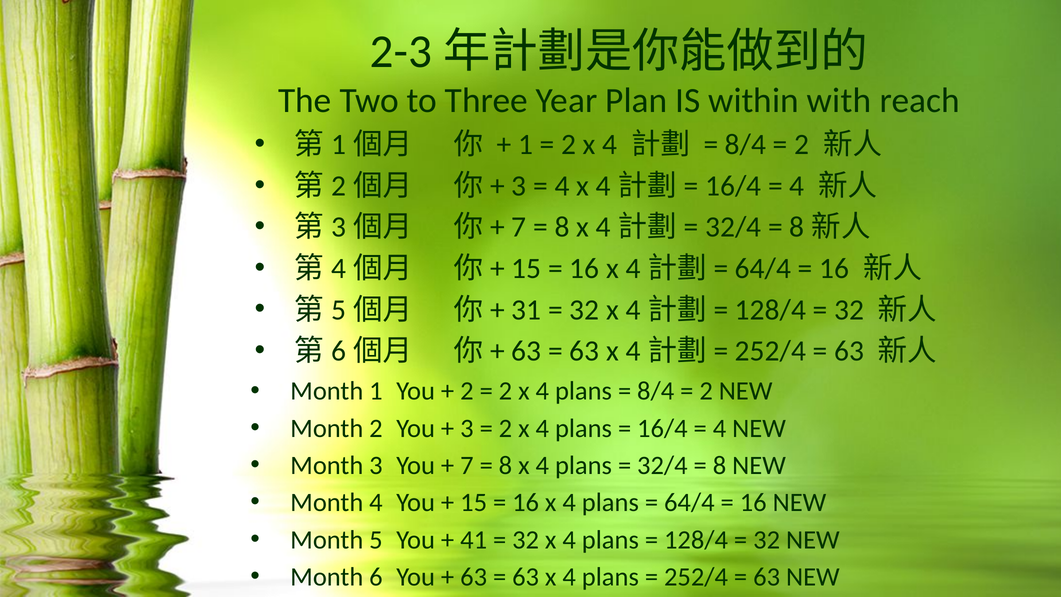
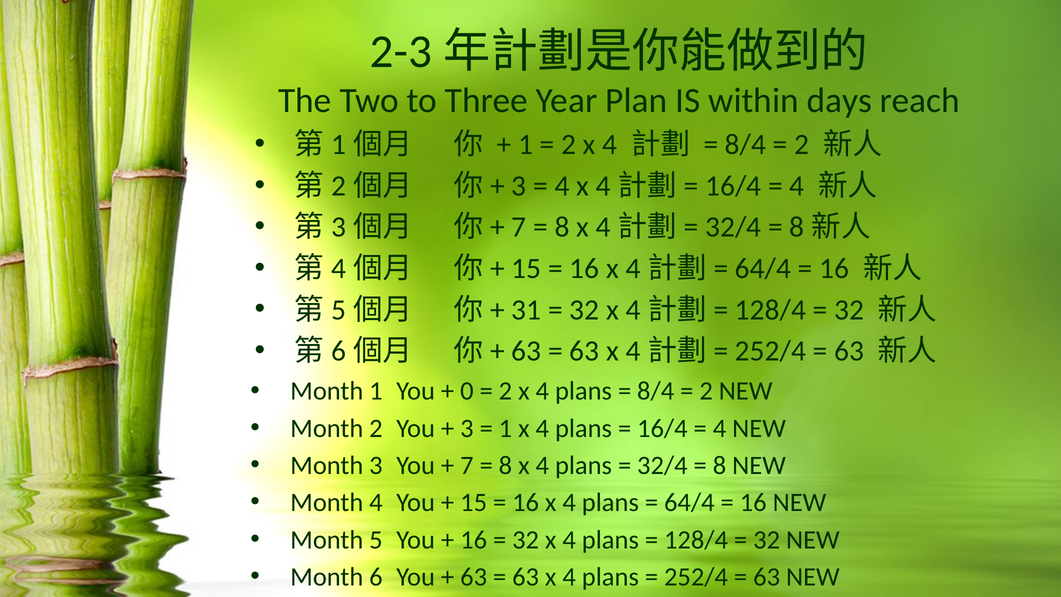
with: with -> days (839, 100)
2: 2 -> 0 (467, 391)
2: 2 -> 1 (505, 428)
41: 41 -> 16 (474, 540)
